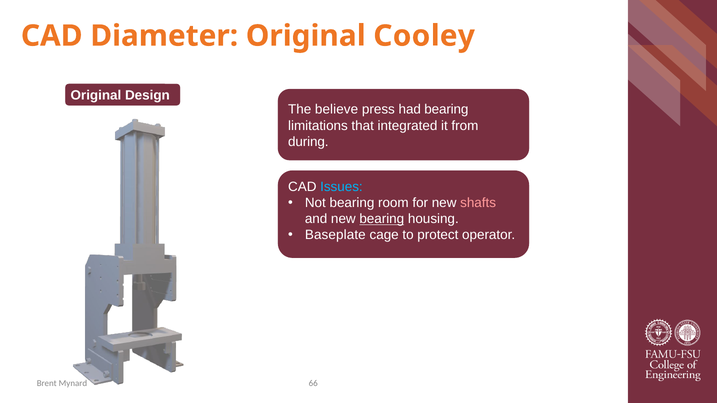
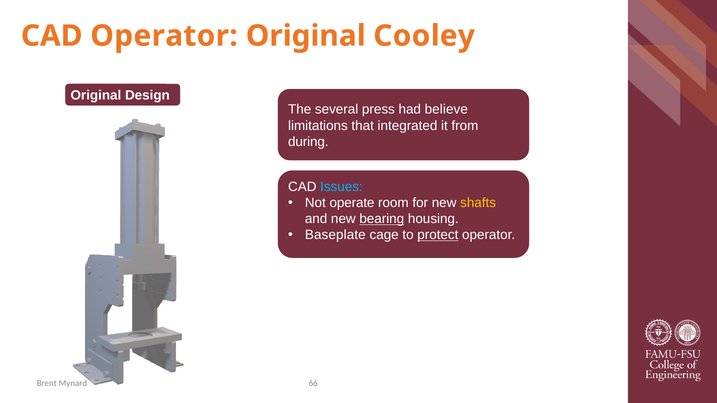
CAD Diameter: Diameter -> Operator (164, 36)
believe: believe -> several (337, 110)
had bearing: bearing -> believe (446, 110)
Not bearing: bearing -> operate (352, 203)
shafts colour: pink -> yellow (478, 203)
protect underline: none -> present (438, 235)
